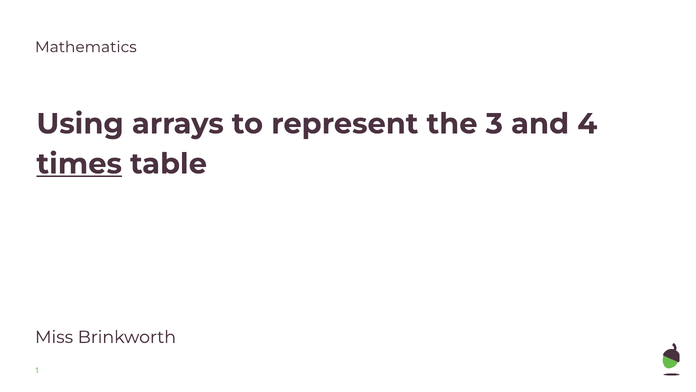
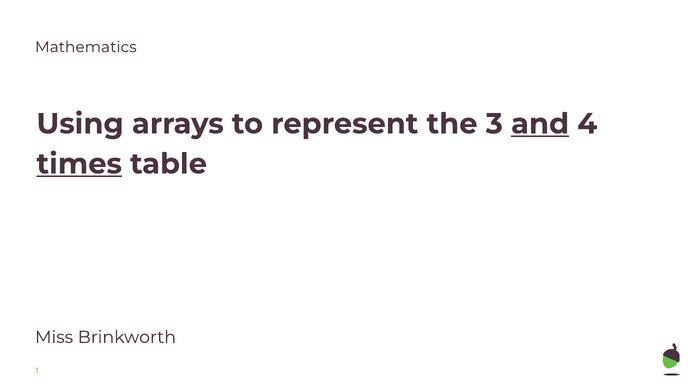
and underline: none -> present (540, 124)
